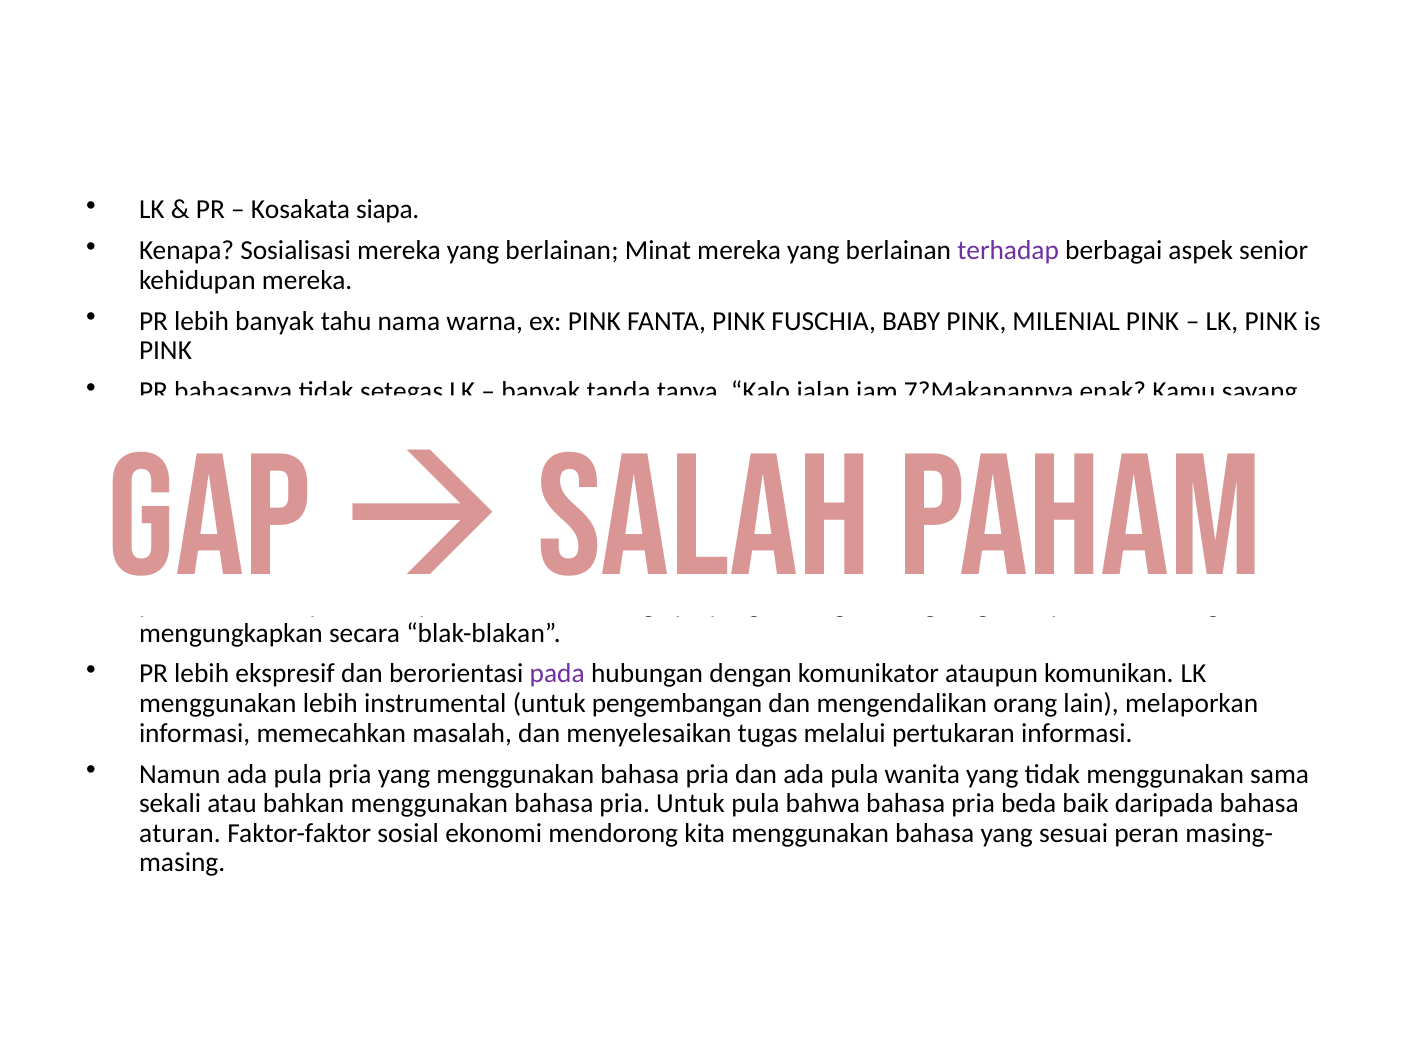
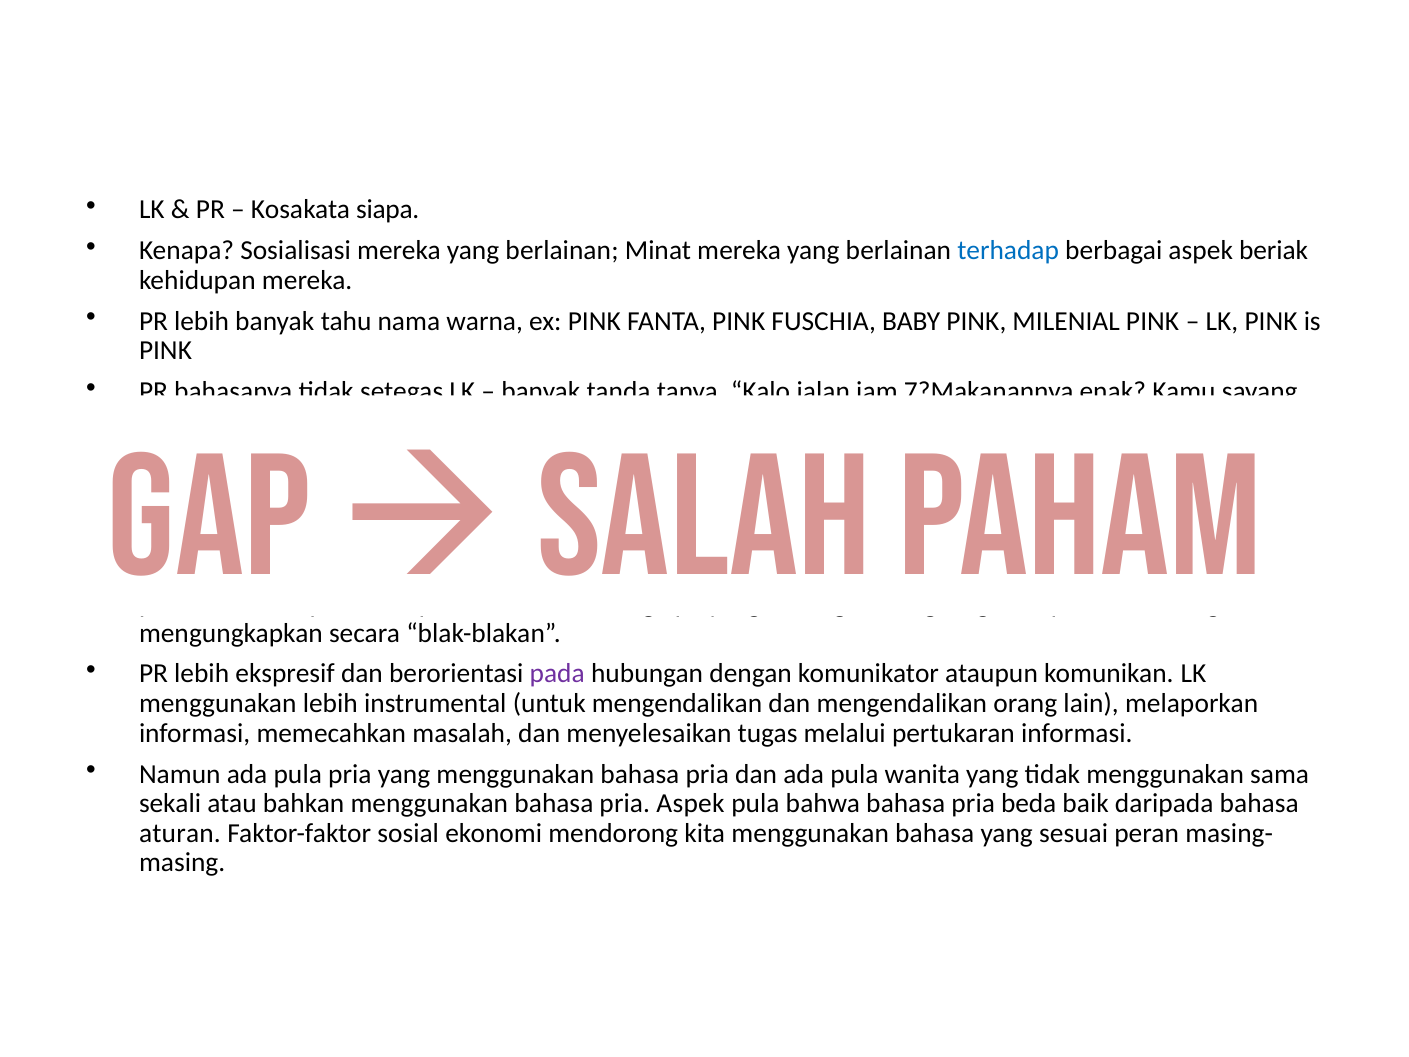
terhadap colour: purple -> blue (1008, 251)
senior: senior -> beriak (1274, 251)
untuk pengembangan: pengembangan -> mengendalikan (677, 703)
pria Untuk: Untuk -> Aspek (691, 803)
